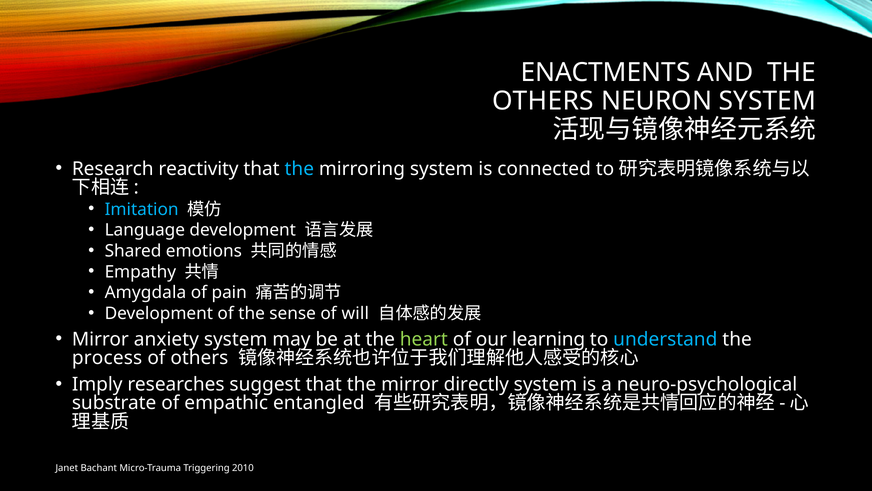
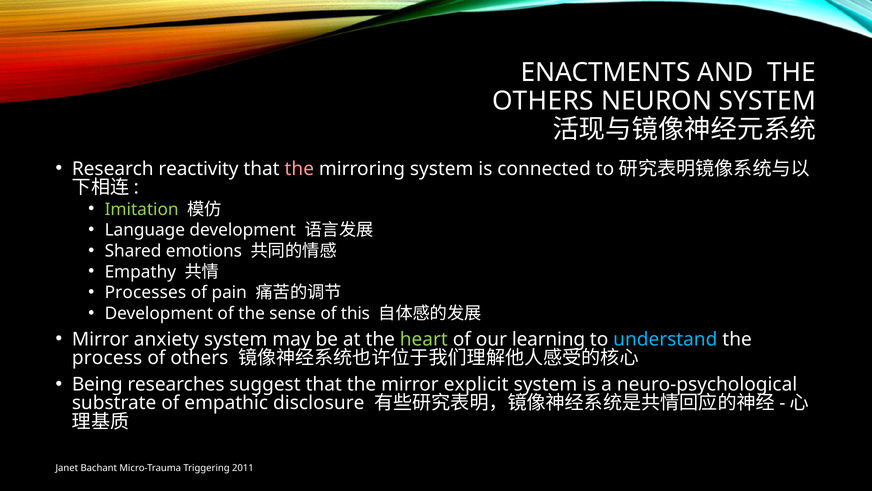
the colour: light blue -> pink (299, 169)
Imitation colour: light blue -> light green (142, 209)
Amygdala: Amygdala -> Processes (145, 292)
will: will -> this (355, 313)
Imply: Imply -> Being (97, 384)
directly: directly -> explicit (476, 384)
entangled: entangled -> disclosure (319, 403)
2010: 2010 -> 2011 (243, 468)
